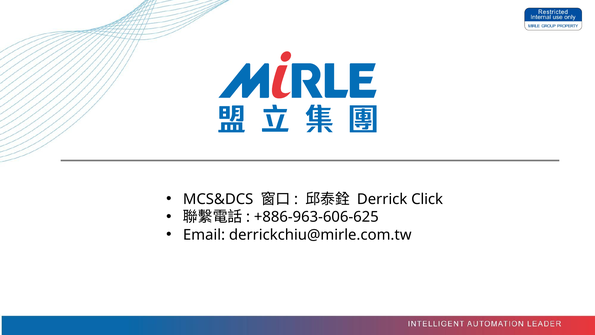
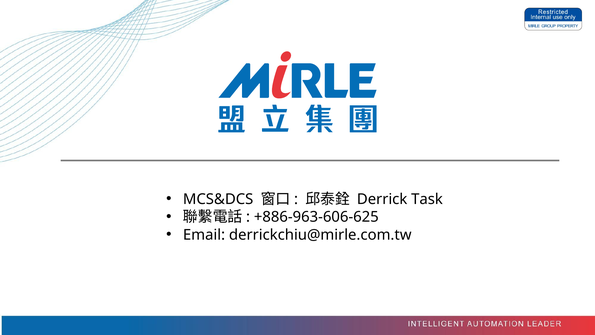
Click: Click -> Task (427, 199)
